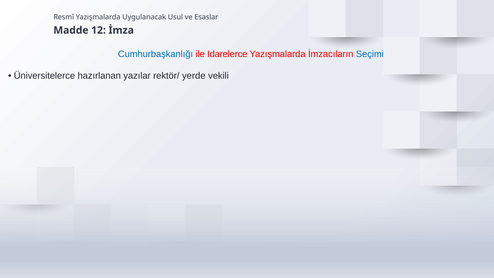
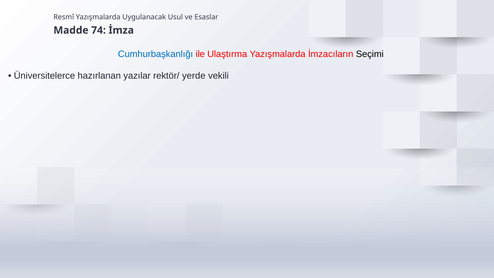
12: 12 -> 74 (99, 30)
Idarelerce: Idarelerce -> Ulaştırma (227, 54)
Seçimi colour: blue -> black (370, 54)
